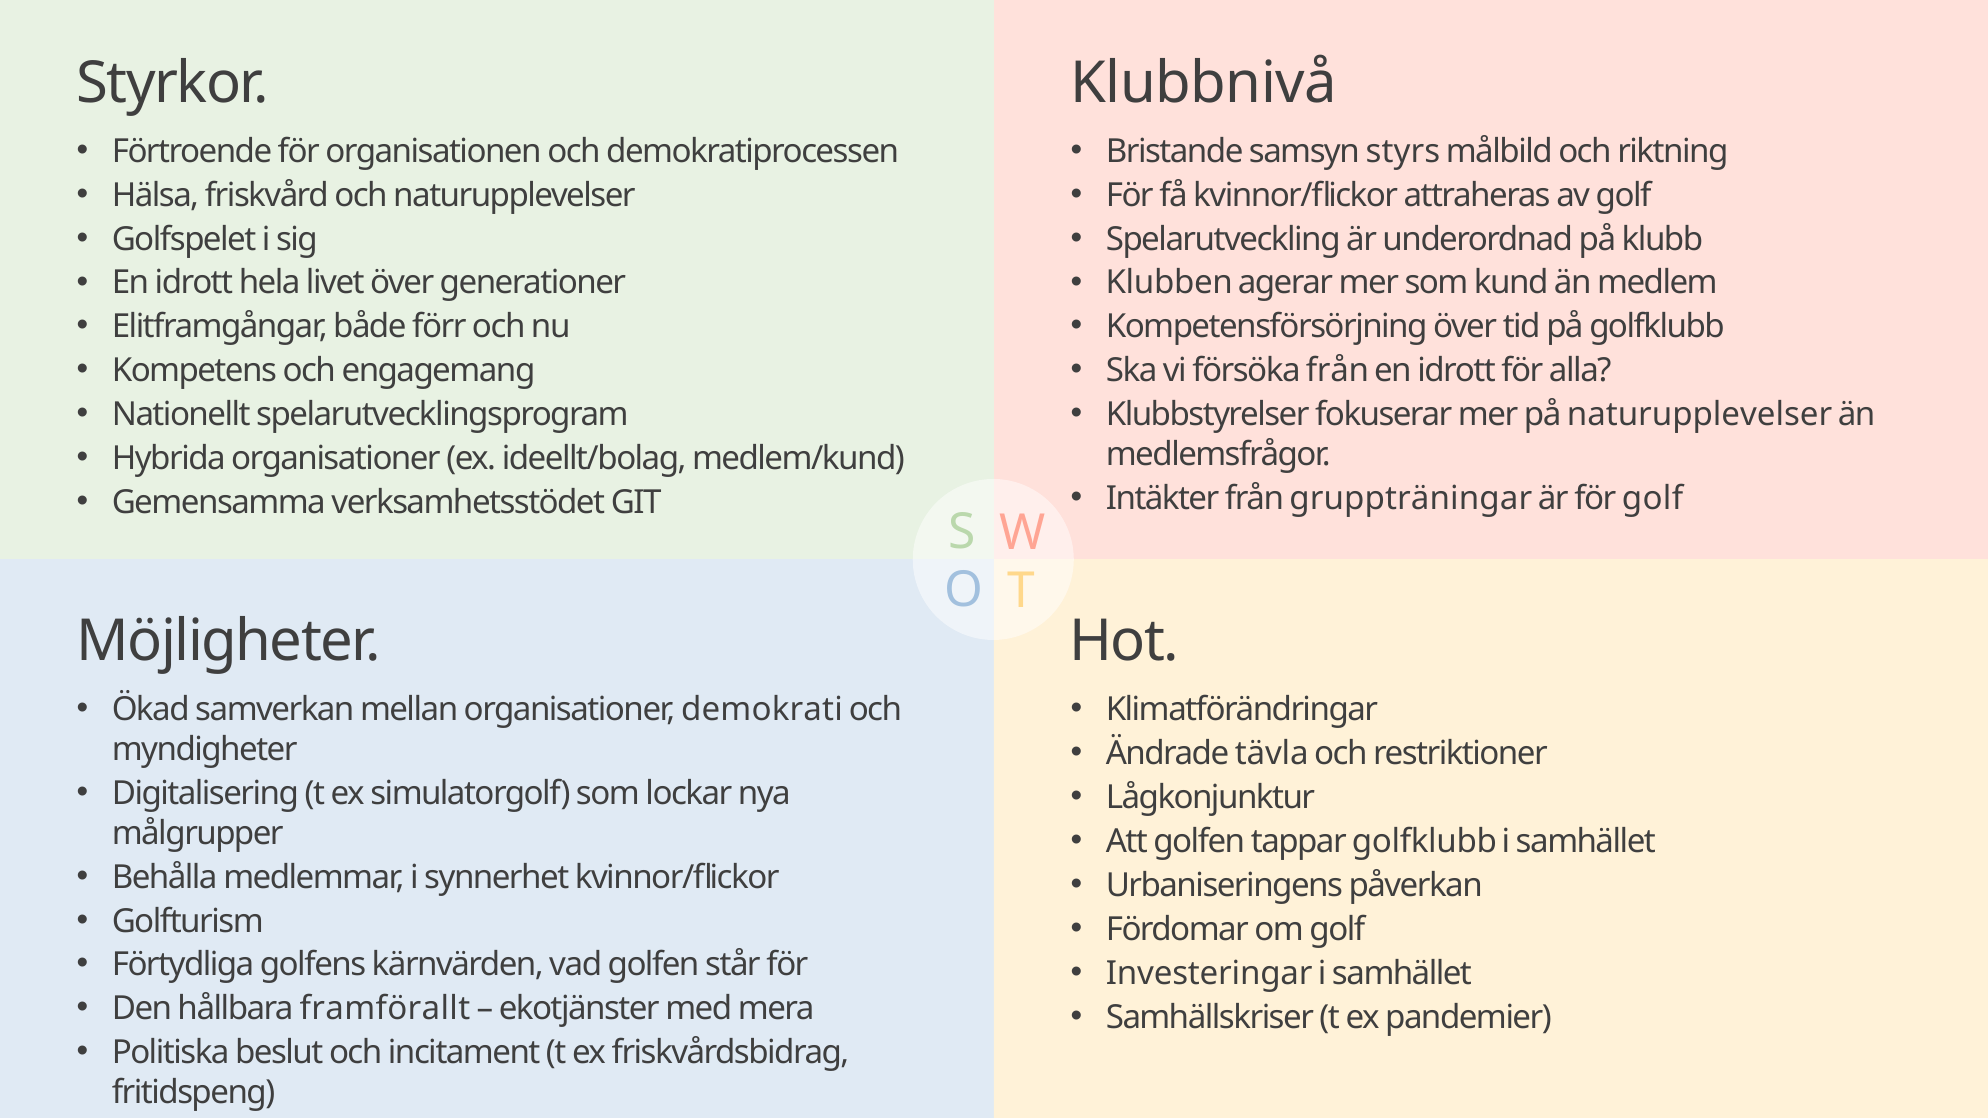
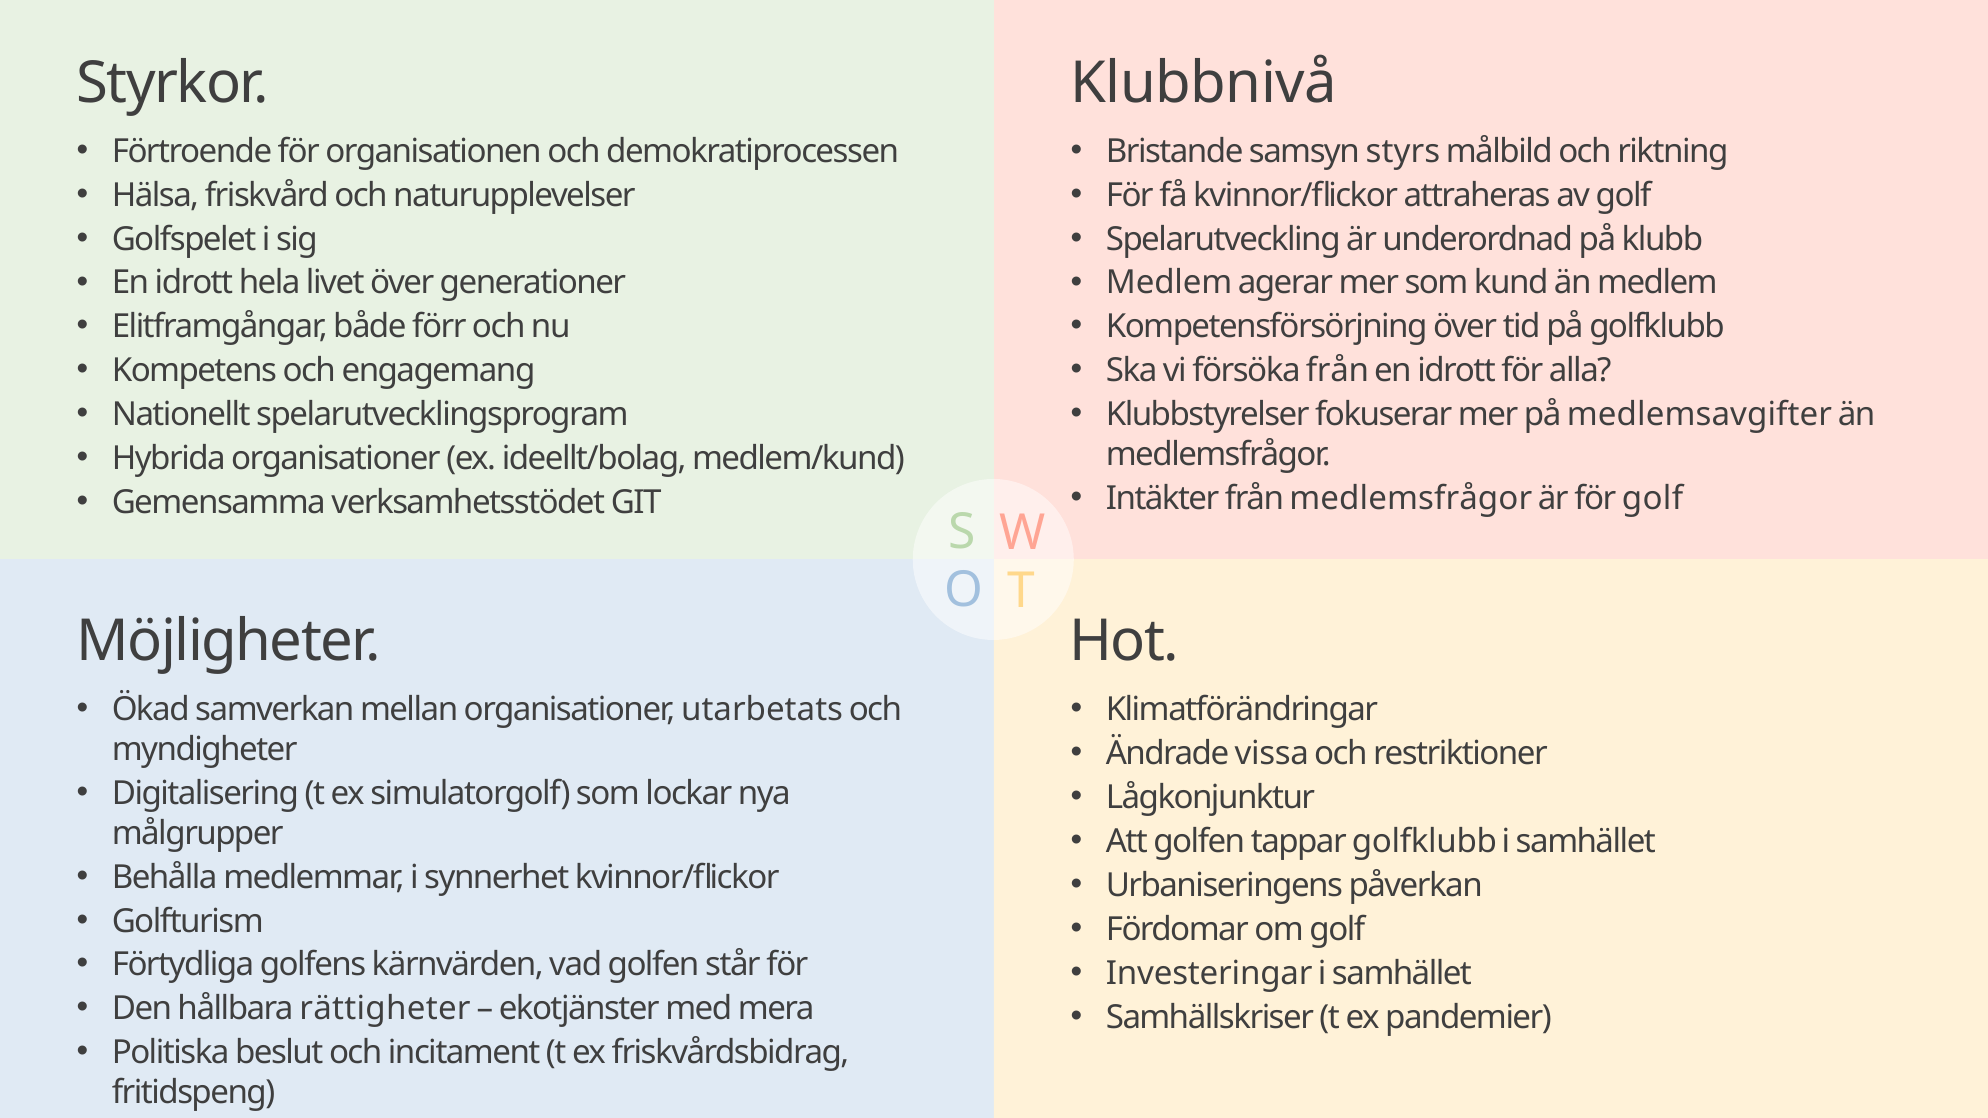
Klubben: Klubben -> Medlem (1169, 283)
på naturupplevelser: naturupplevelser -> medlemsavgifter (1699, 415)
från gruppträningar: gruppträningar -> medlemsfrågor (1411, 498)
demokrati: demokrati -> utarbetats (762, 710)
tävla: tävla -> vissa (1272, 754)
framförallt: framförallt -> rättigheter (385, 1009)
